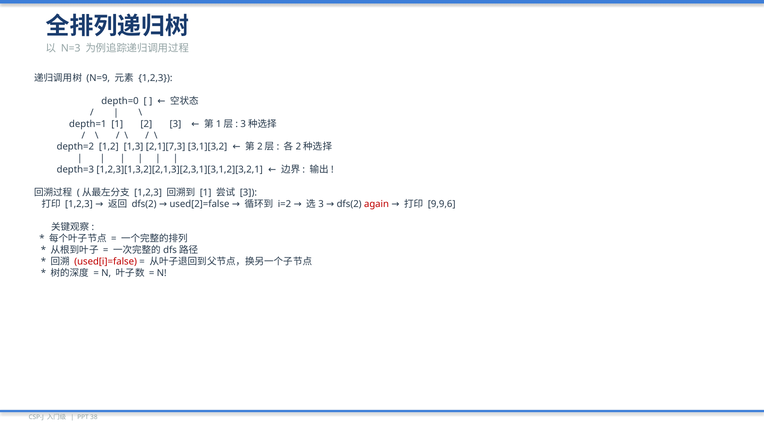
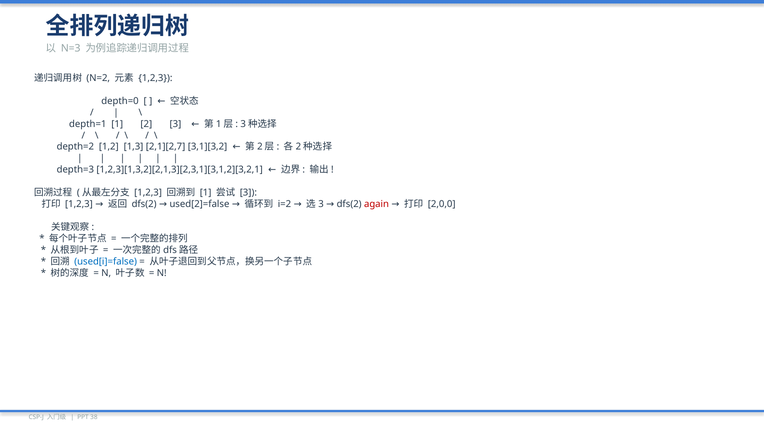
N=9: N=9 -> N=2 (98, 78)
2,1][7,3: 2,1][7,3 -> 2,1][2,7 (166, 147)
9,9,6: 9,9,6 -> 2,0,0 (442, 204)
used[i]=false colour: red -> blue (106, 261)
